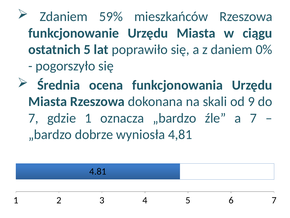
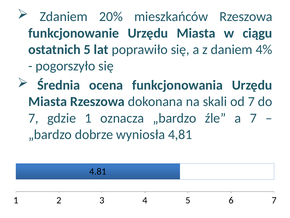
59%: 59% -> 20% (111, 17)
0%: 0% -> 4% (264, 49)
od 9: 9 -> 7 (251, 101)
